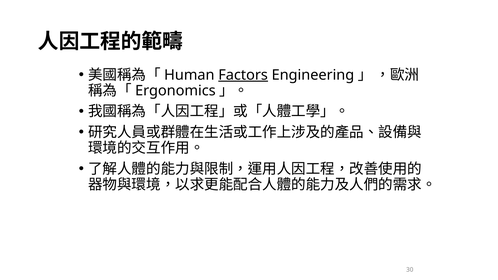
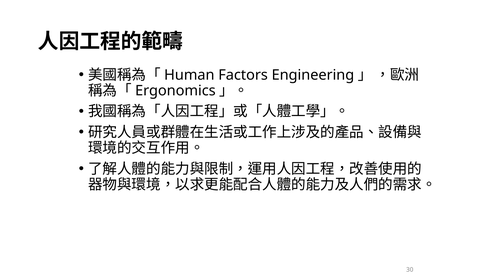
Factors underline: present -> none (243, 75)
